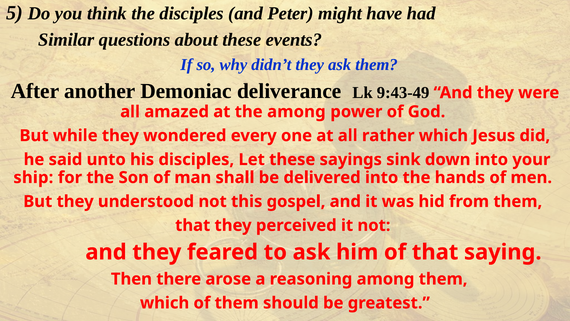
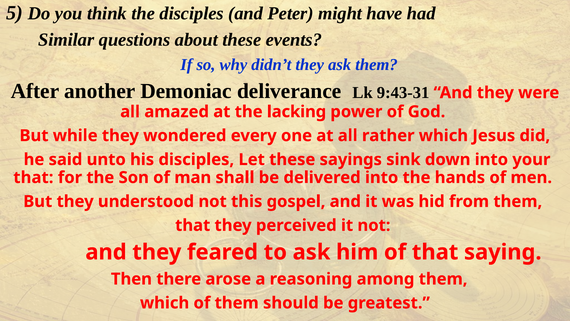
9:43-49: 9:43-49 -> 9:43-31 (403, 93)
the among: among -> lacking (297, 112)
ship: ship -> that (33, 177)
